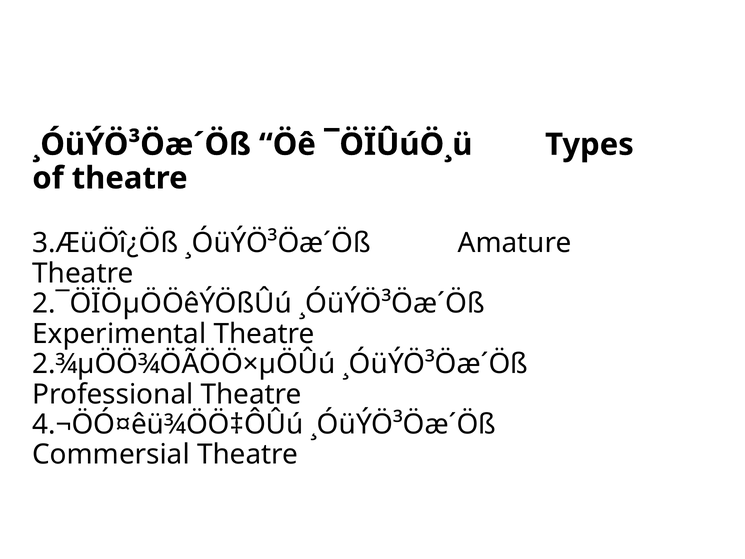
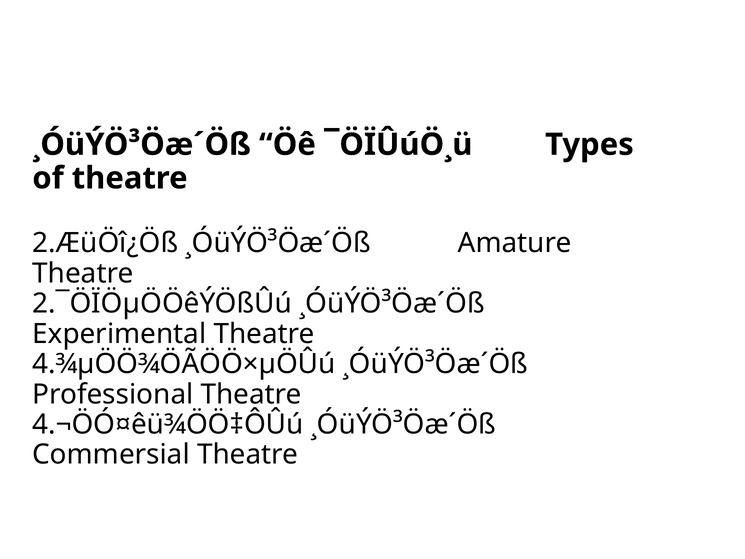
3.ÆüÖî¿Öß: 3.ÆüÖî¿Öß -> 2.ÆüÖî¿Öß (105, 243)
2.¾µÖÖ¾ÖÃÖÖ×µÖÛú: 2.¾µÖÖ¾ÖÃÖÖ×µÖÛú -> 4.¾µÖÖ¾ÖÃÖÖ×µÖÛú (184, 364)
